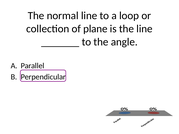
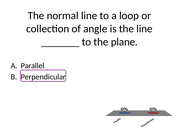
plane: plane -> angle (95, 29)
angle: angle -> plane (124, 42)
